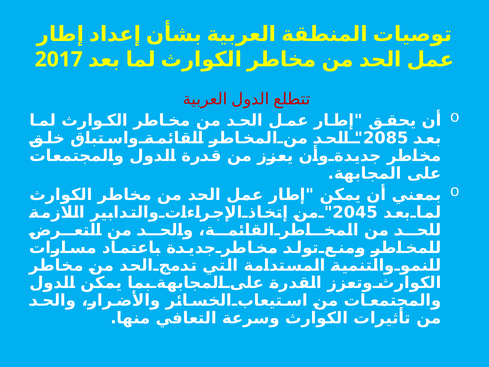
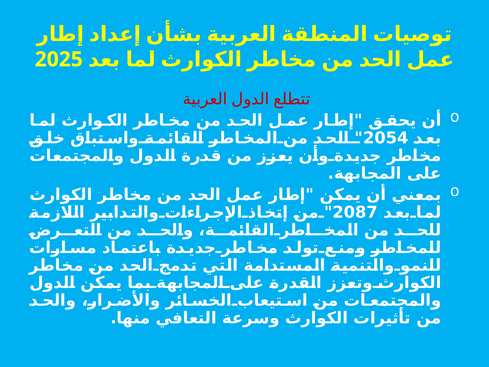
2017: 2017 -> 2025 (59, 59)
2085: 2085 -> 2054 (386, 138)
2045: 2045 -> 2087 (355, 212)
